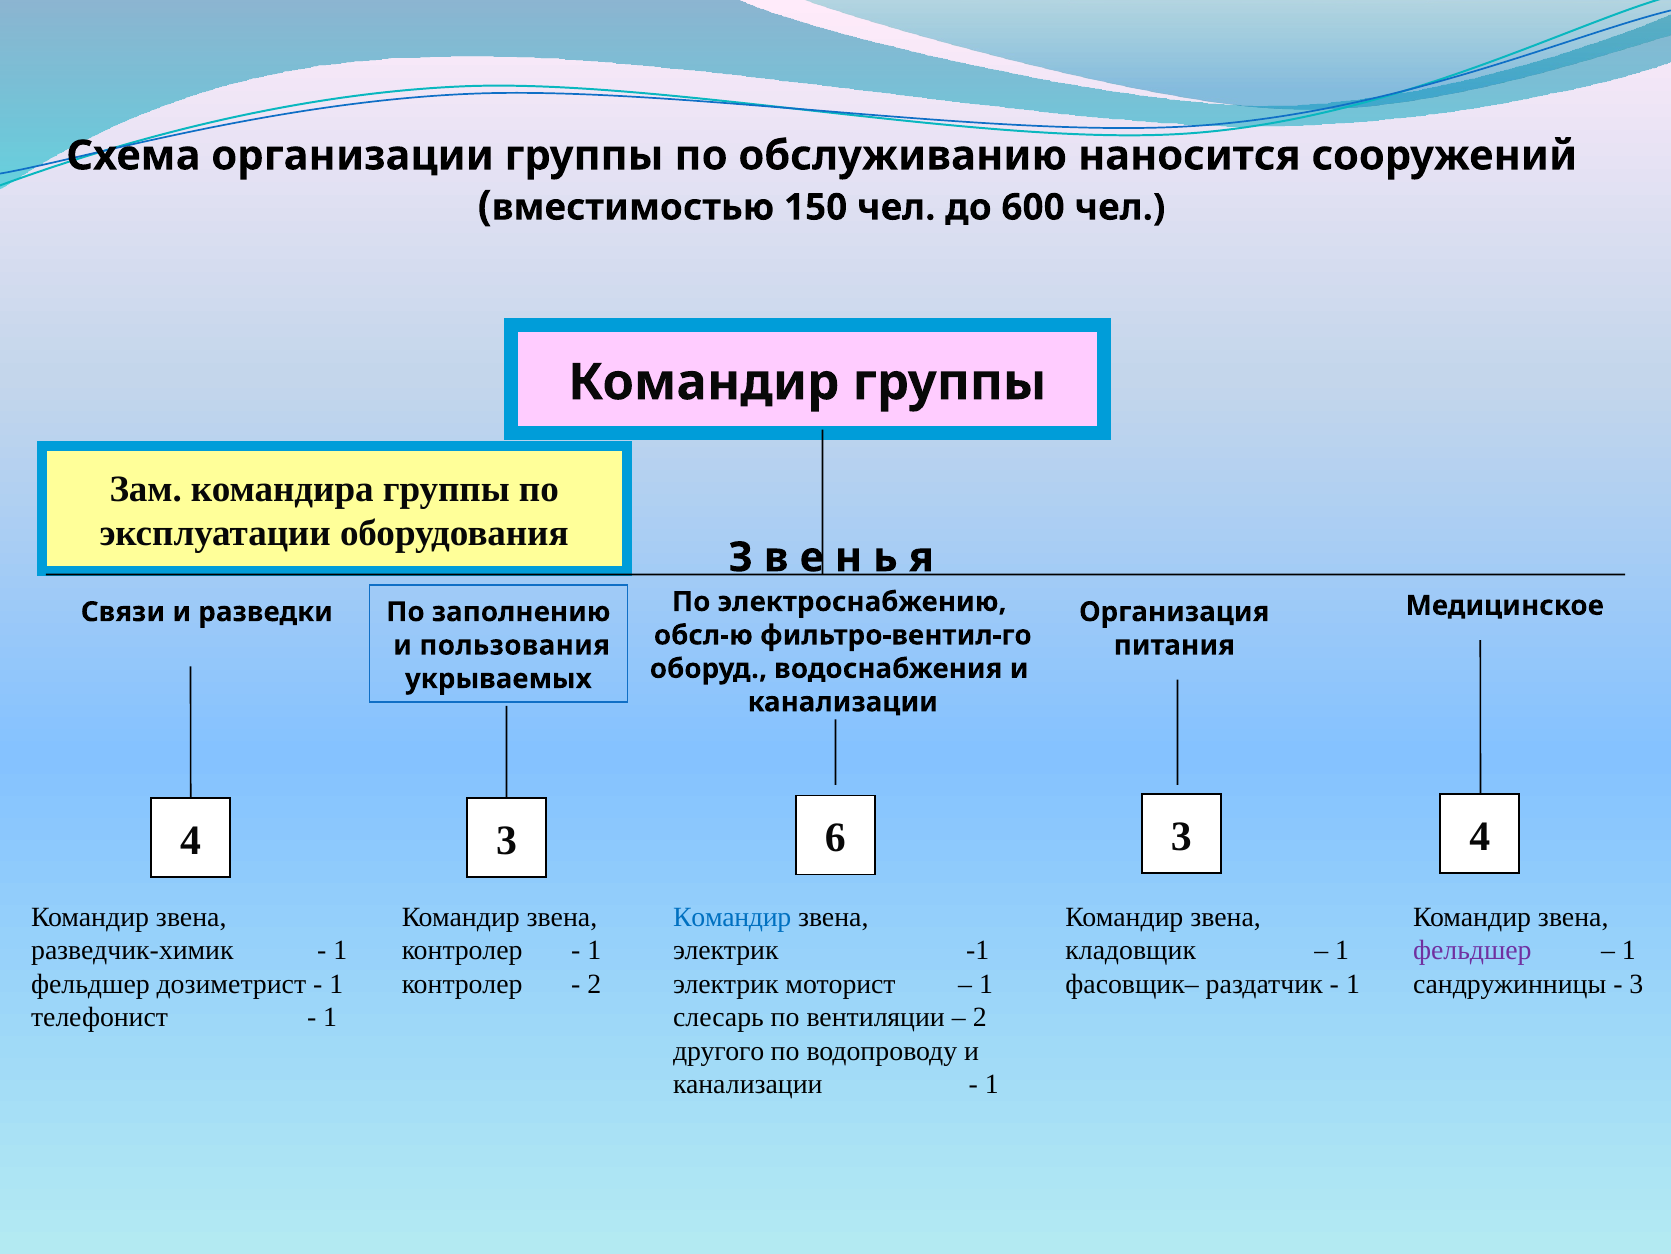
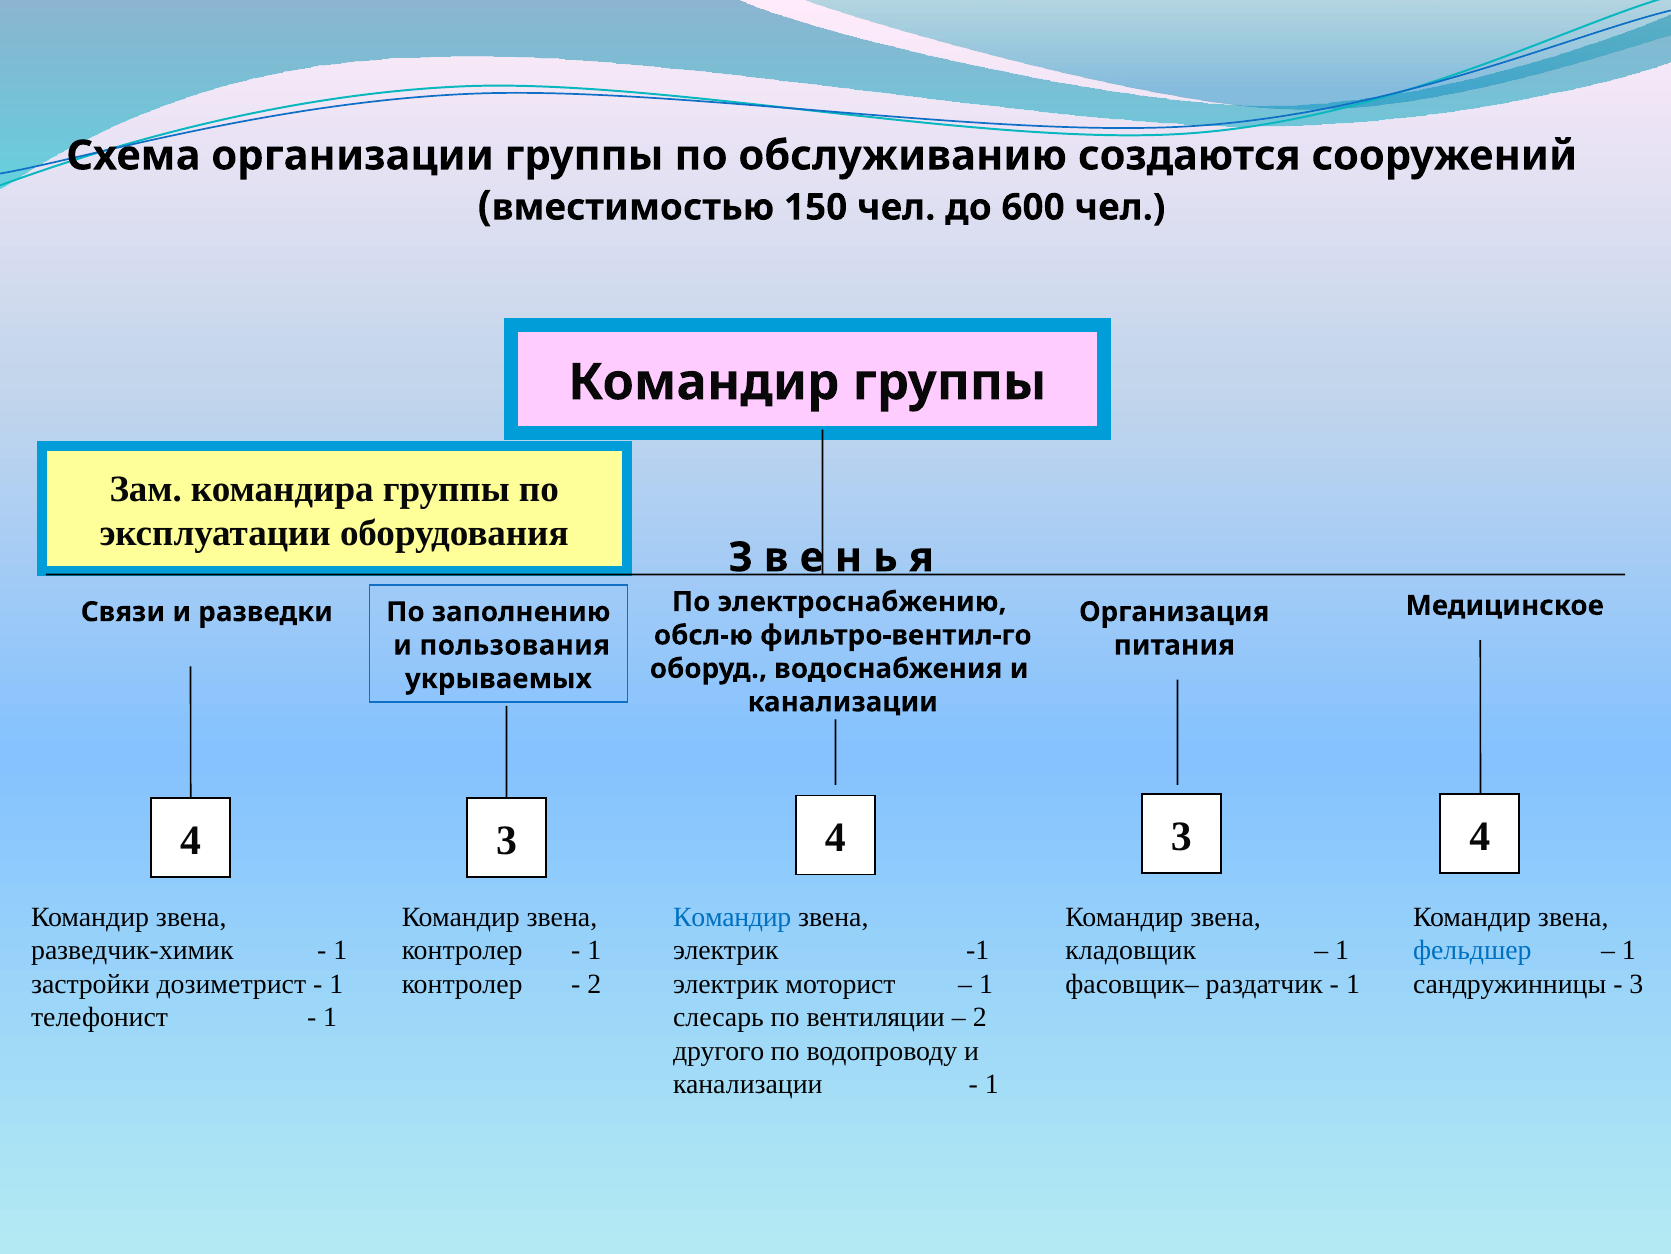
наносится: наносится -> создаются (1189, 156)
6: 6 -> 4 (835, 837)
фельдшер colour: purple -> blue (1472, 950)
фельдшер: фельдшер -> застройки (90, 983)
